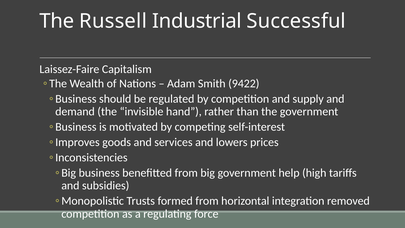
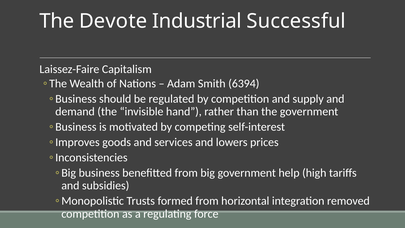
Russell: Russell -> Devote (113, 21)
9422: 9422 -> 6394 (244, 84)
